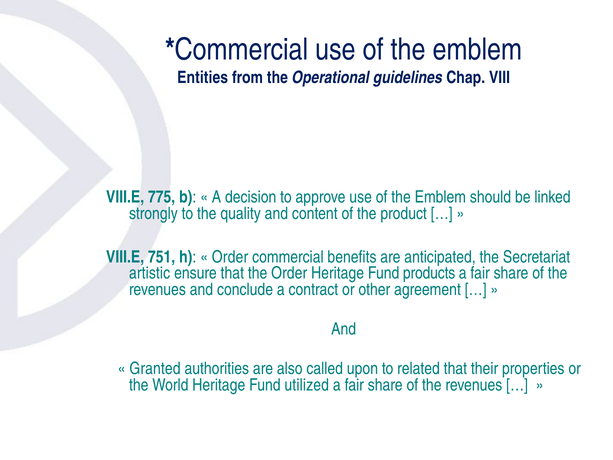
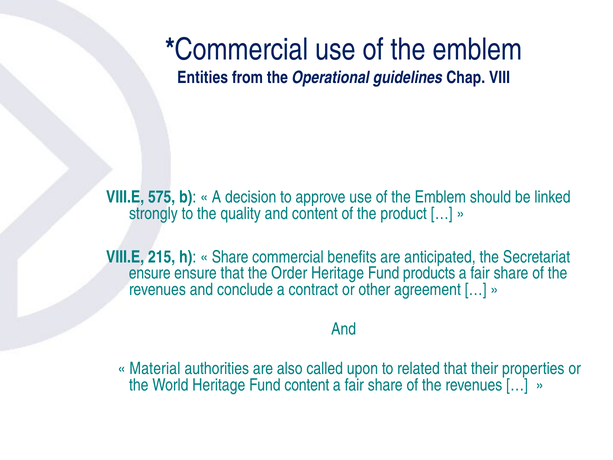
775: 775 -> 575 (162, 197)
751: 751 -> 215 (162, 257)
Order: Order -> Share (230, 257)
artistic: artistic -> ensure (150, 273)
Granted: Granted -> Material (155, 369)
Fund utilized: utilized -> content (307, 385)
